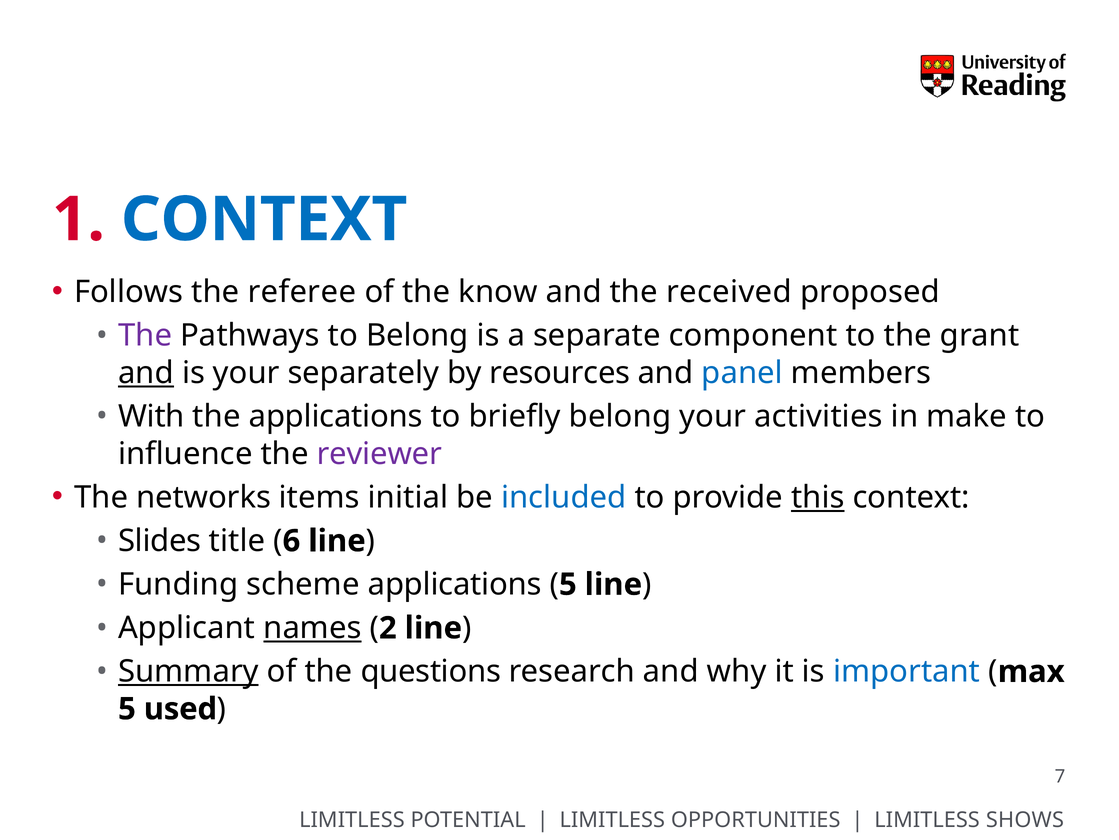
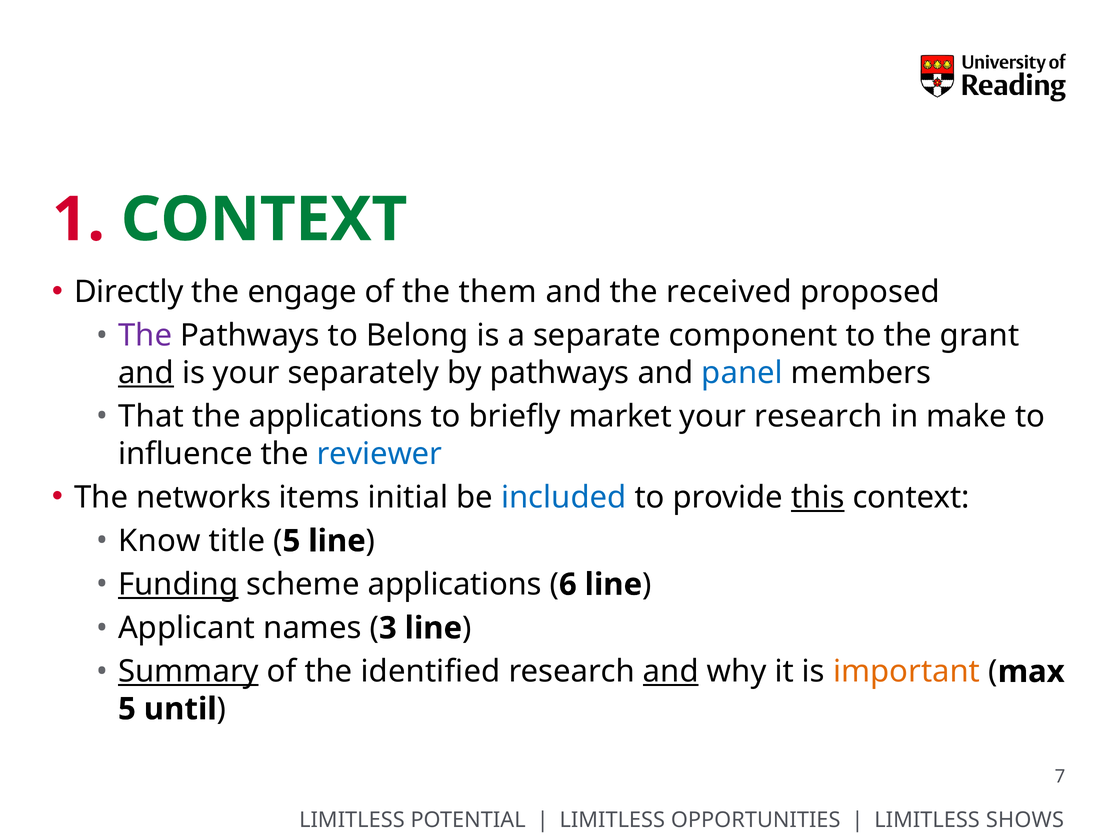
CONTEXT colour: blue -> green (264, 219)
Follows: Follows -> Directly (129, 292)
referee: referee -> engage (302, 292)
know: know -> them (498, 292)
by resources: resources -> pathways (560, 373)
With: With -> That (151, 416)
briefly belong: belong -> market (620, 416)
your activities: activities -> research (818, 416)
reviewer colour: purple -> blue (379, 453)
Slides: Slides -> Know (159, 541)
6: 6 -> 5 (291, 541)
Funding underline: none -> present (178, 584)
5: 5 -> 6 (568, 584)
names underline: present -> none (312, 628)
2: 2 -> 3 (388, 628)
questions: questions -> identified (431, 671)
and underline: none -> present (671, 671)
important colour: blue -> orange (907, 671)
used: used -> until (180, 708)
